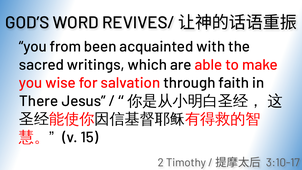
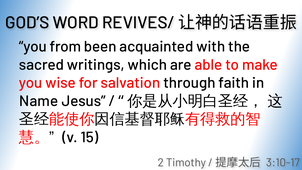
There: There -> Name (39, 101)
